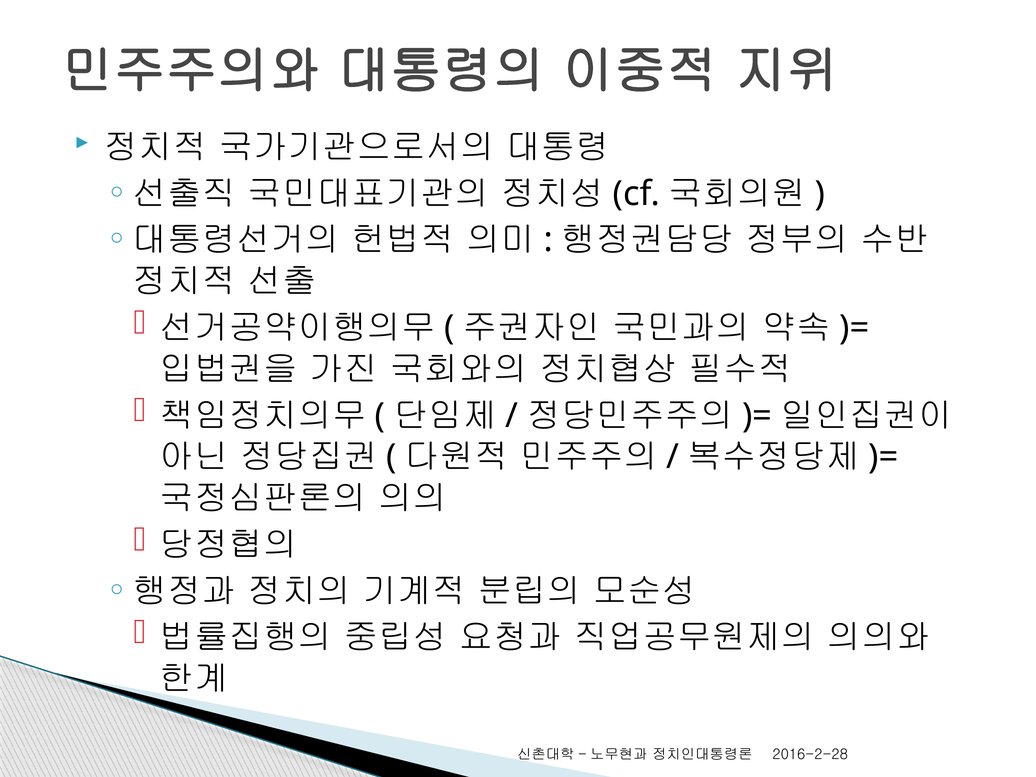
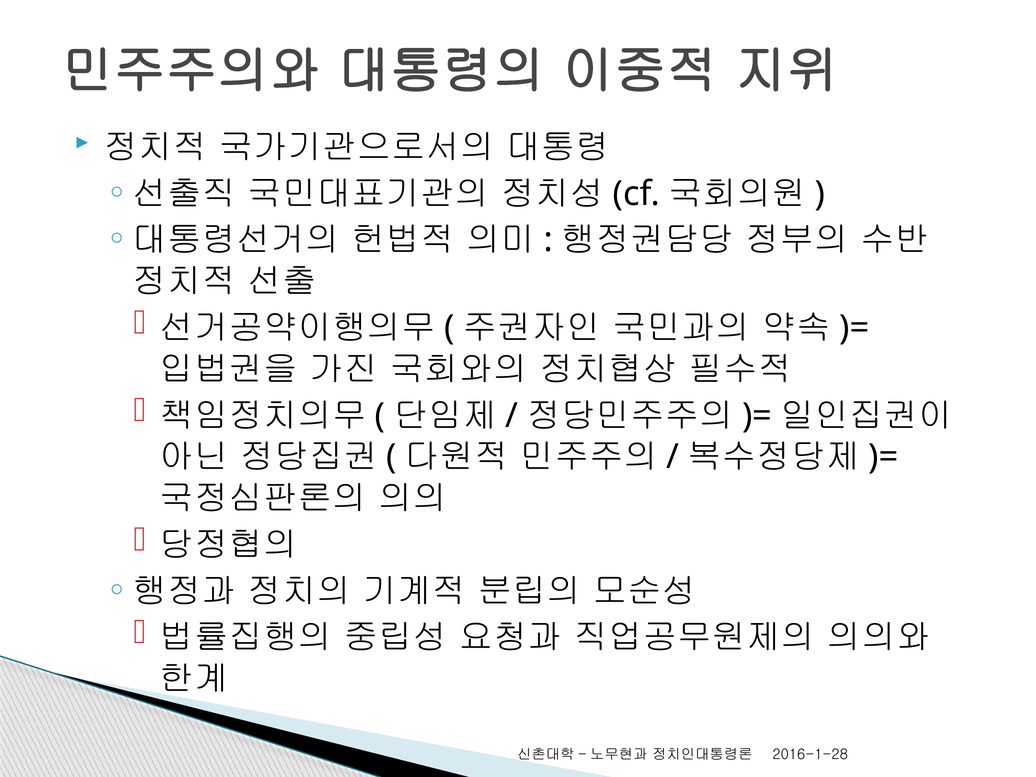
2016-2-28: 2016-2-28 -> 2016-1-28 (810, 755)
